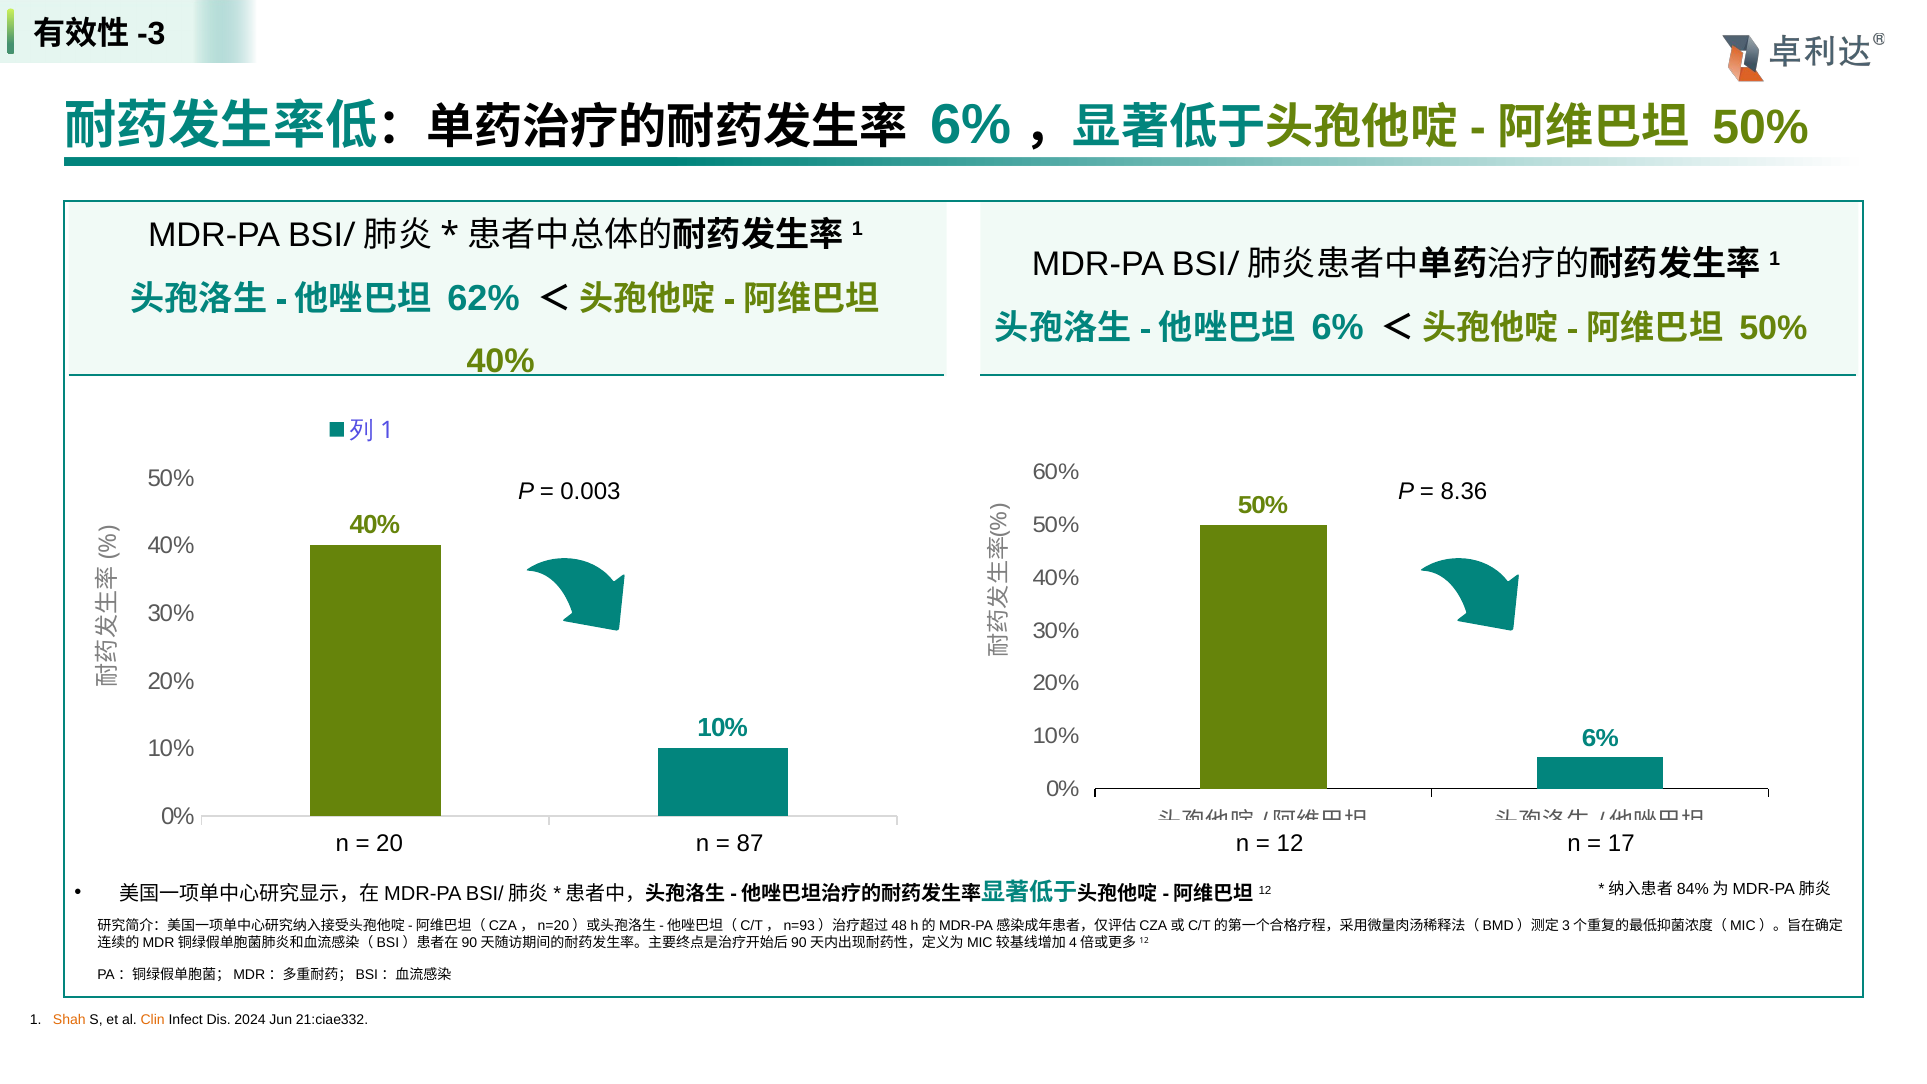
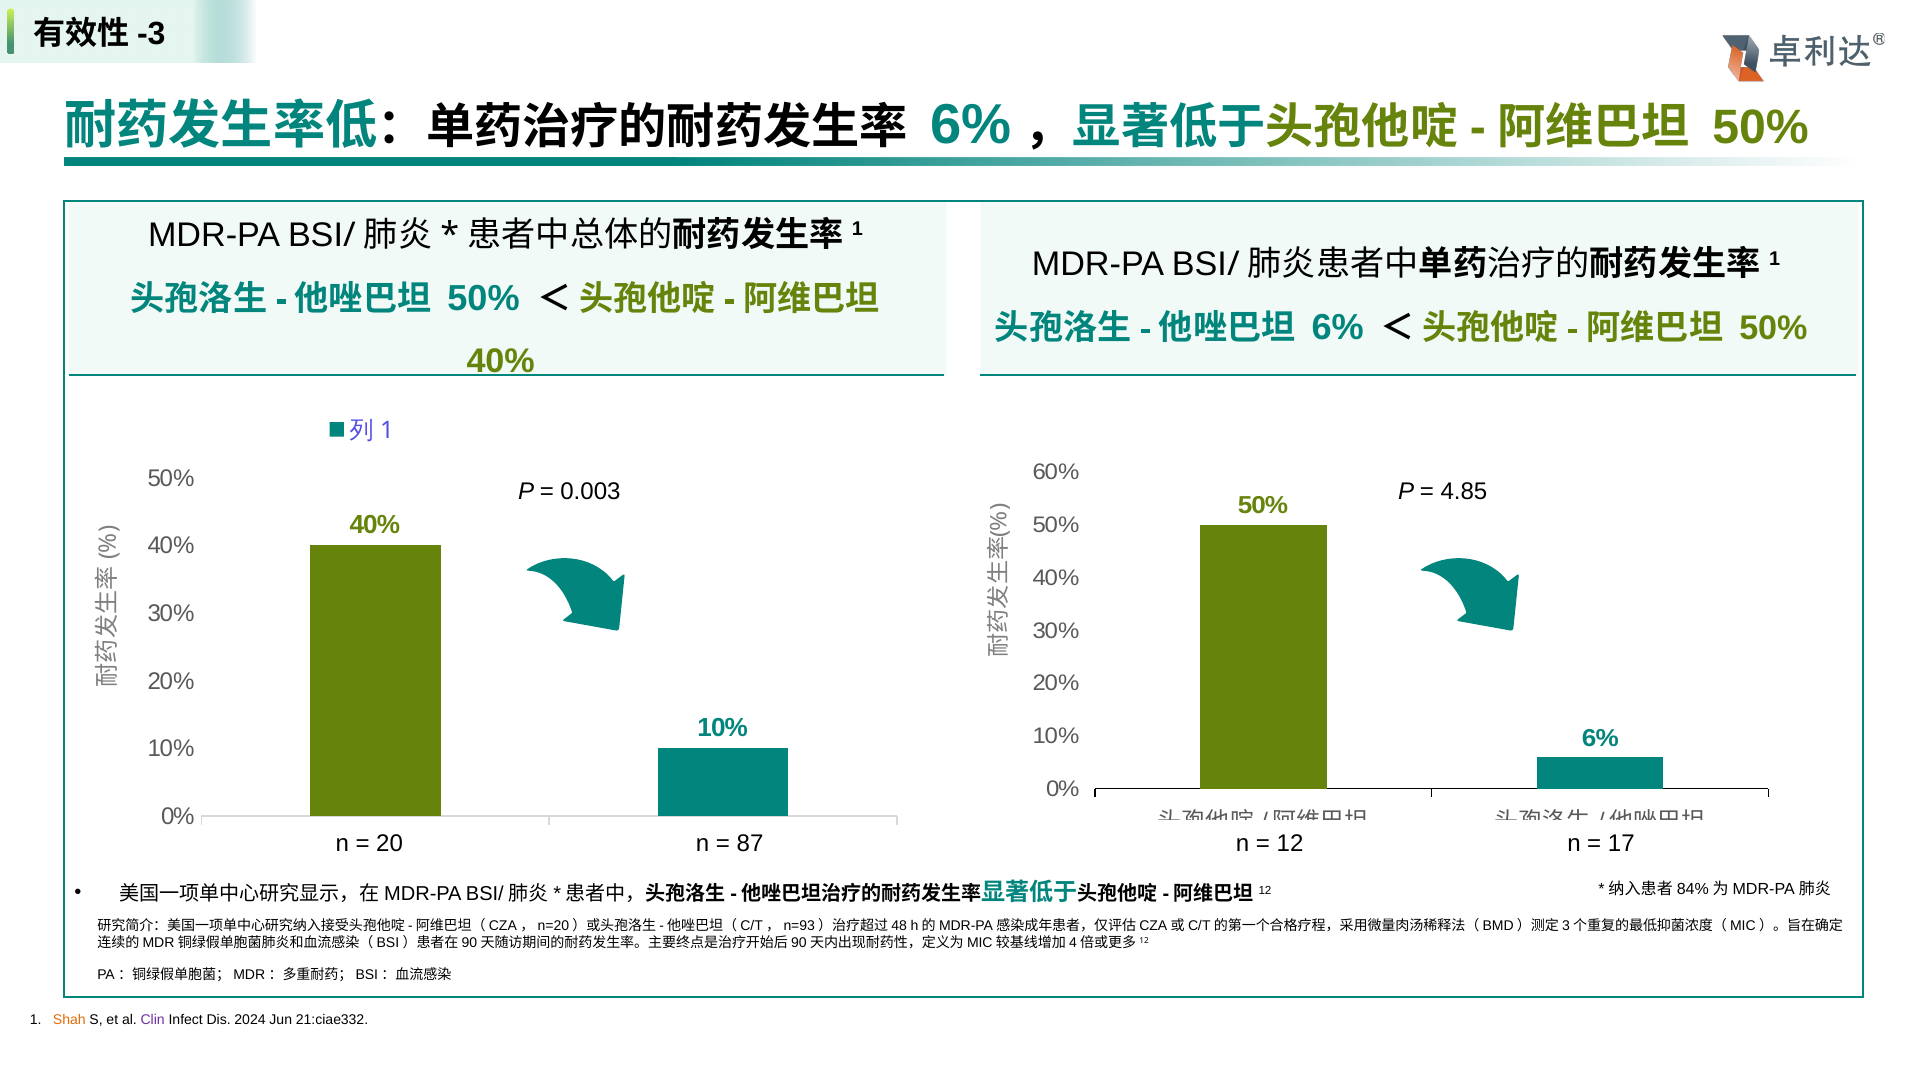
62%: 62% -> 50% (484, 299)
8.36: 8.36 -> 4.85 (1464, 492)
Clin colour: orange -> purple (153, 1020)
